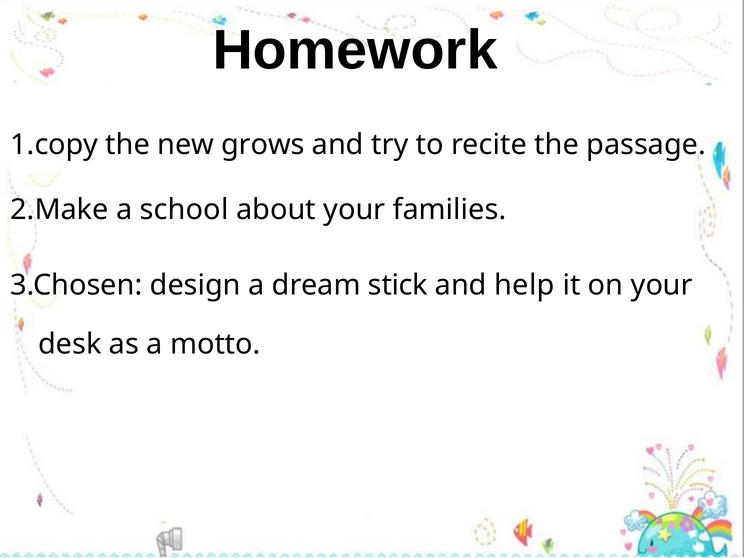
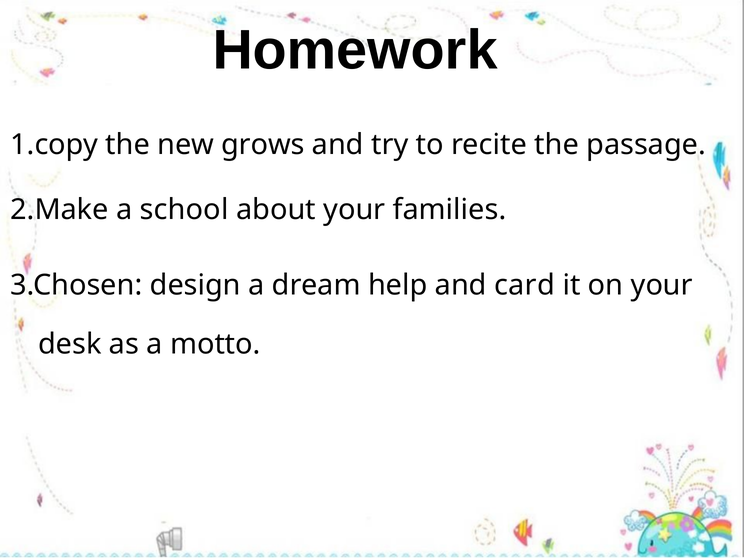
stick: stick -> help (398, 285)
help: help -> card (524, 285)
